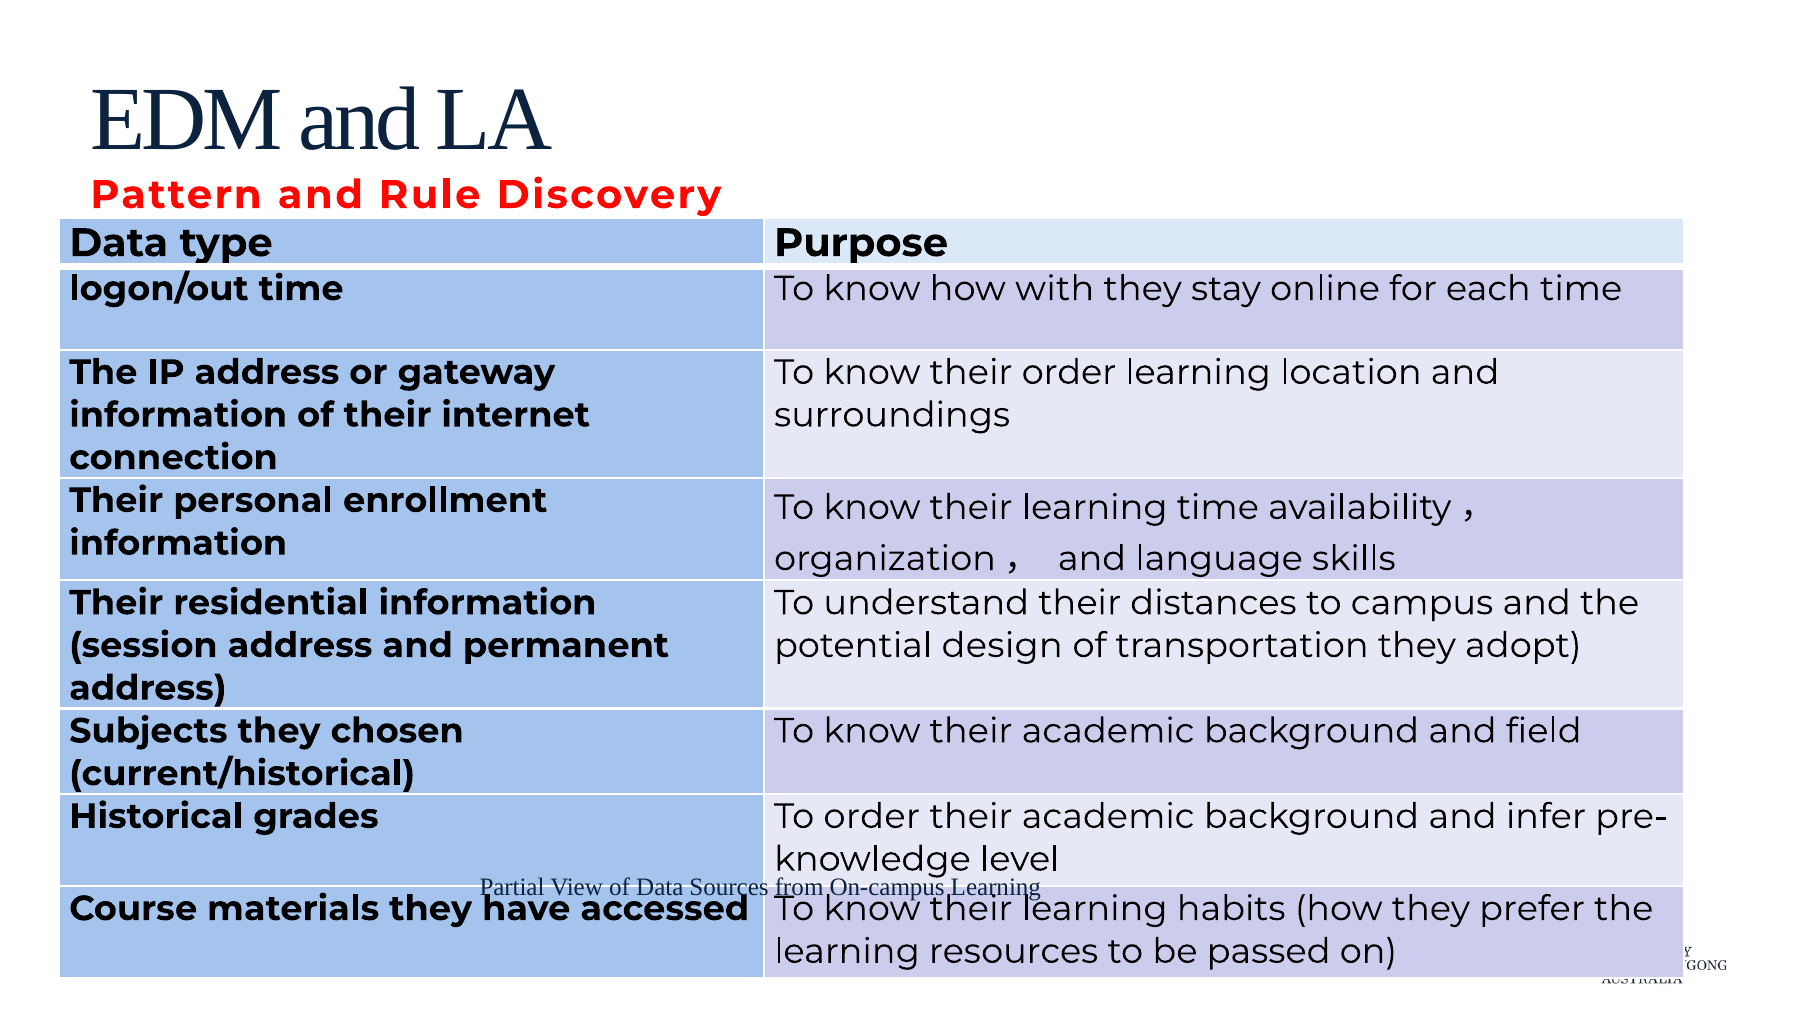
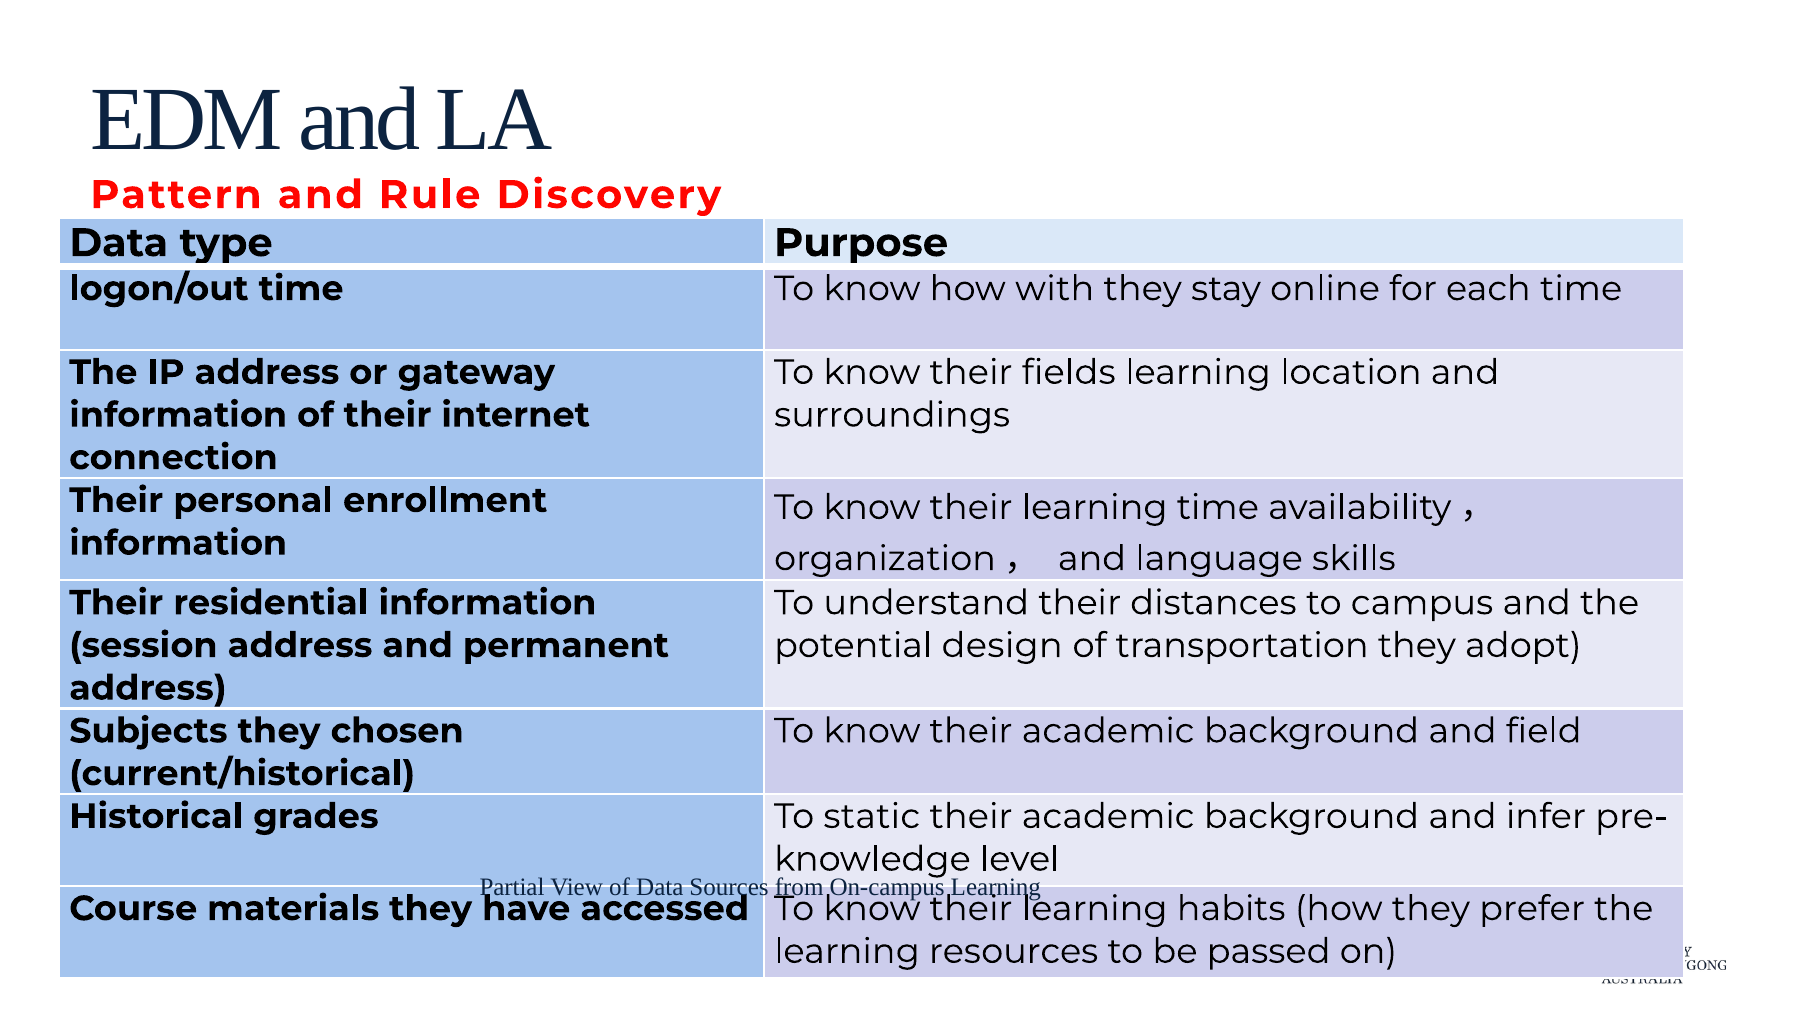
their order: order -> fields (1069, 372)
To order: order -> static (872, 817)
